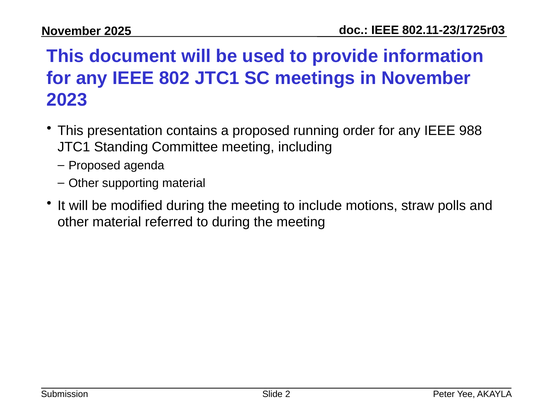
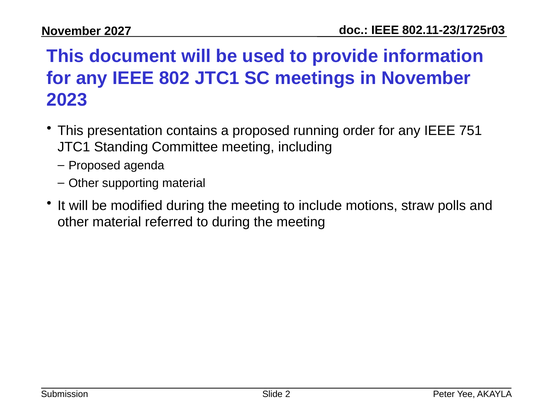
2025: 2025 -> 2027 (118, 31)
988: 988 -> 751 (471, 131)
